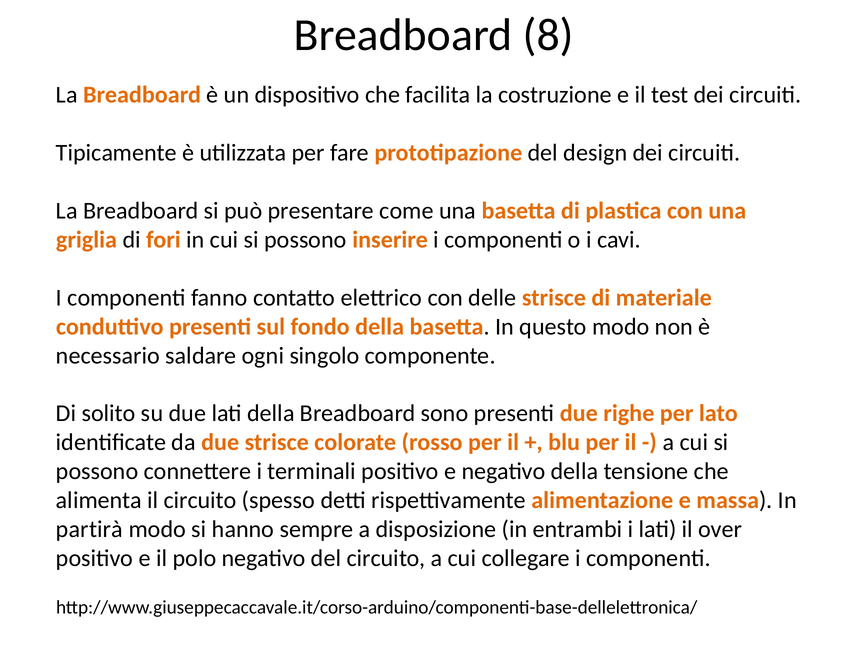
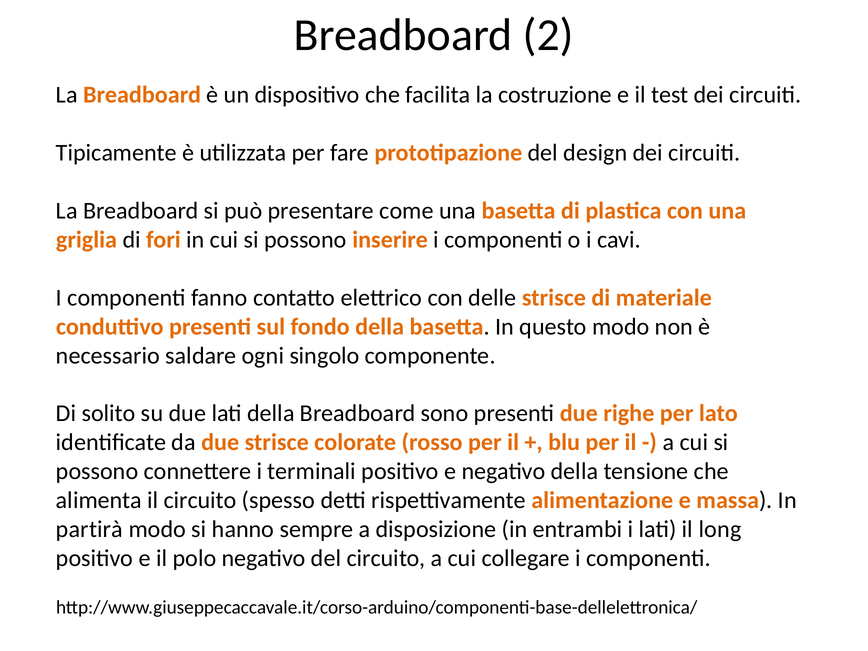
8: 8 -> 2 (548, 35)
over: over -> long (720, 529)
